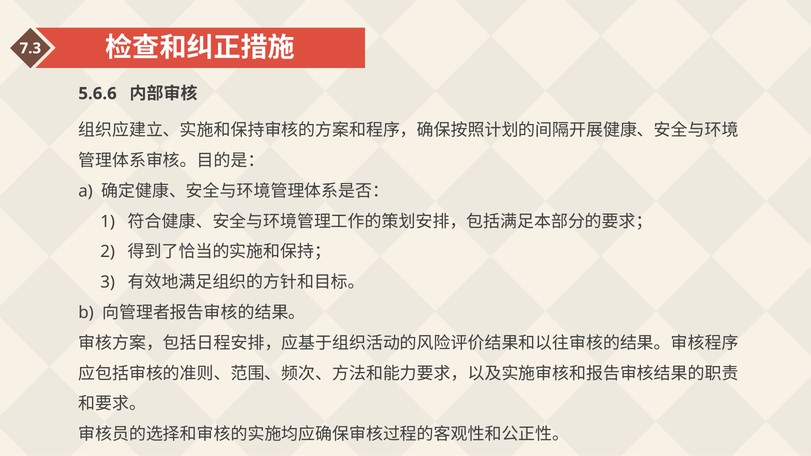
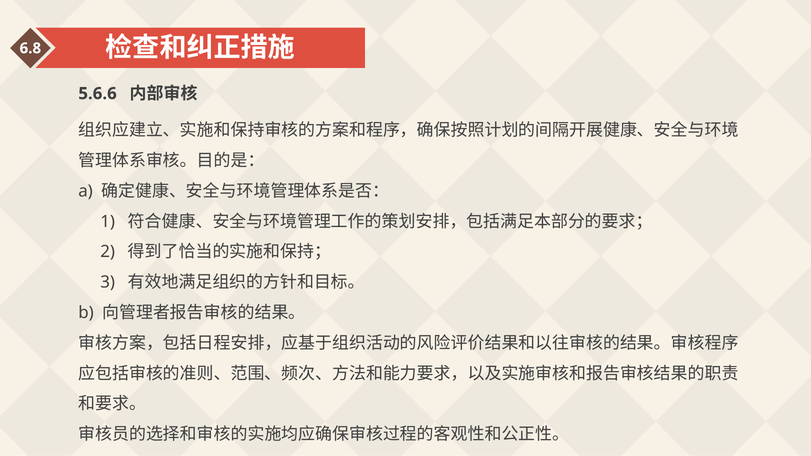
7.3: 7.3 -> 6.8 (30, 48)
